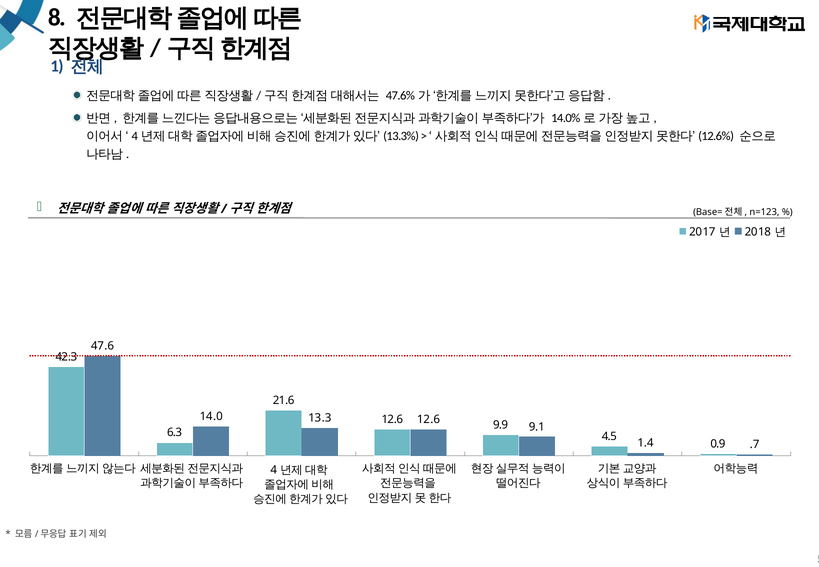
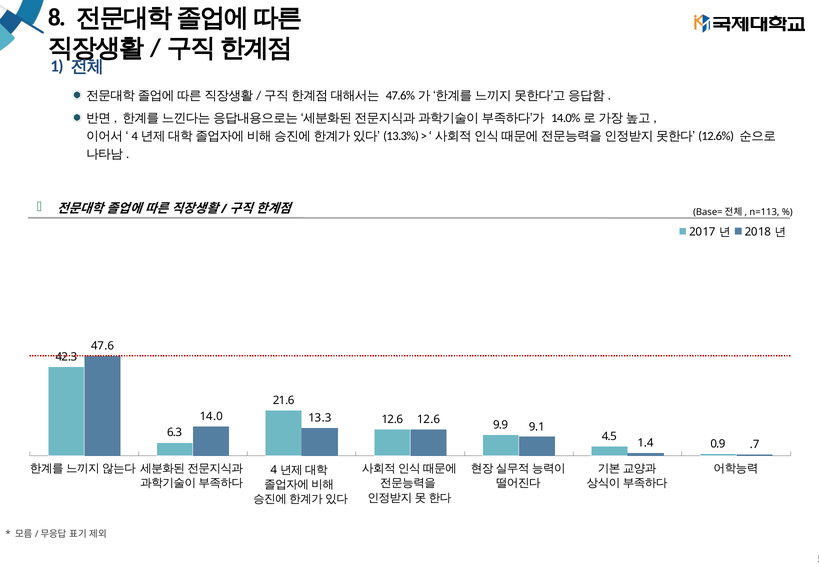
n=123: n=123 -> n=113 (764, 212)
